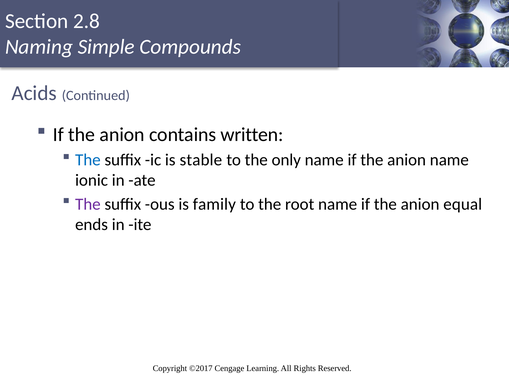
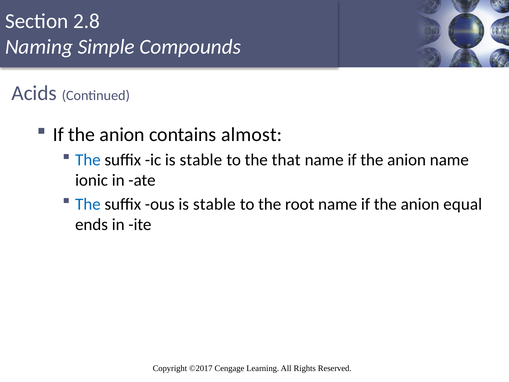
written: written -> almost (252, 135)
only: only -> that (286, 160)
The colour: purple -> blue (88, 204)
ous is family: family -> stable (214, 204)
